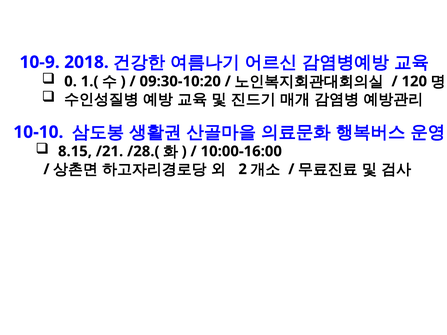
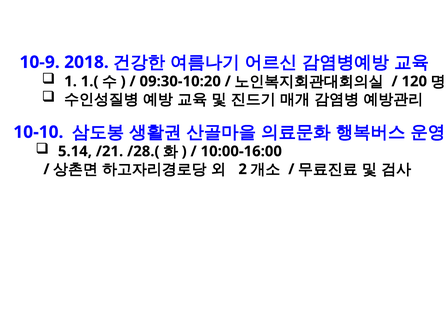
0: 0 -> 1 (71, 81)
8.15: 8.15 -> 5.14 (75, 151)
